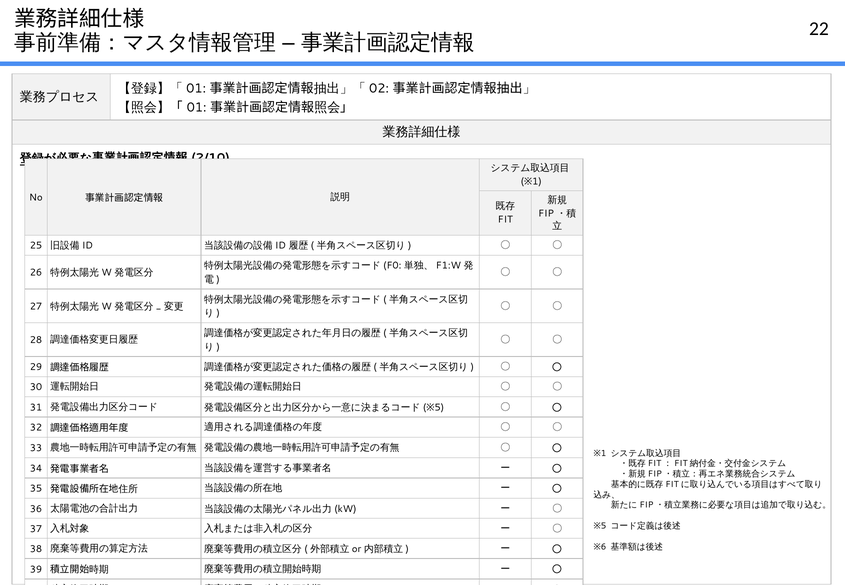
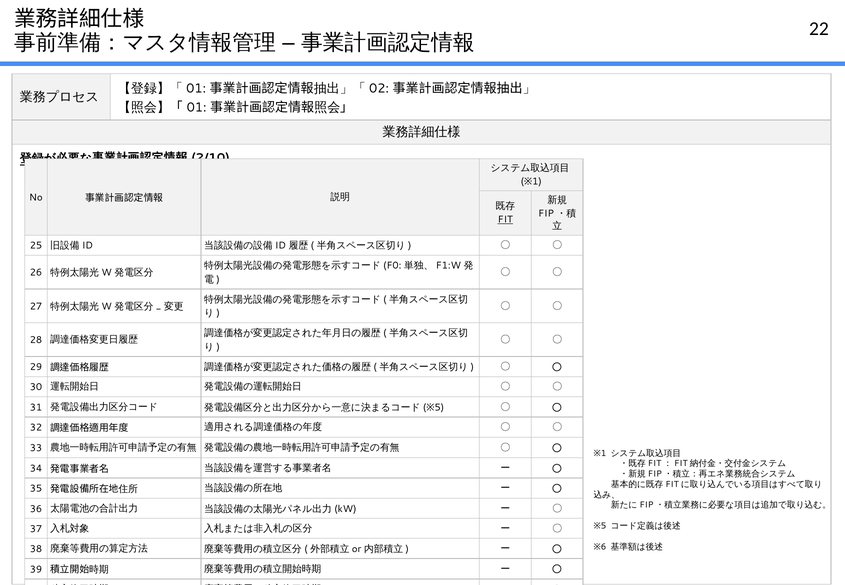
FIT underline: none -> present (505, 220)
